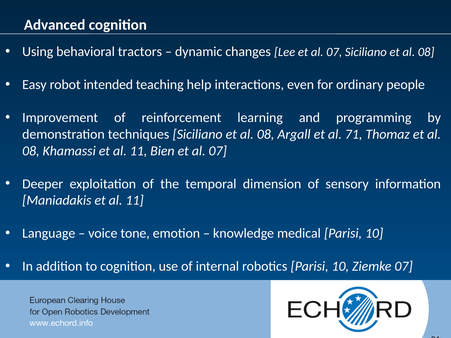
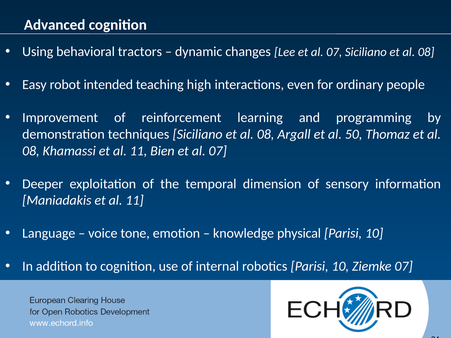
help: help -> high (199, 85)
71: 71 -> 50 (354, 134)
medical: medical -> physical (299, 234)
